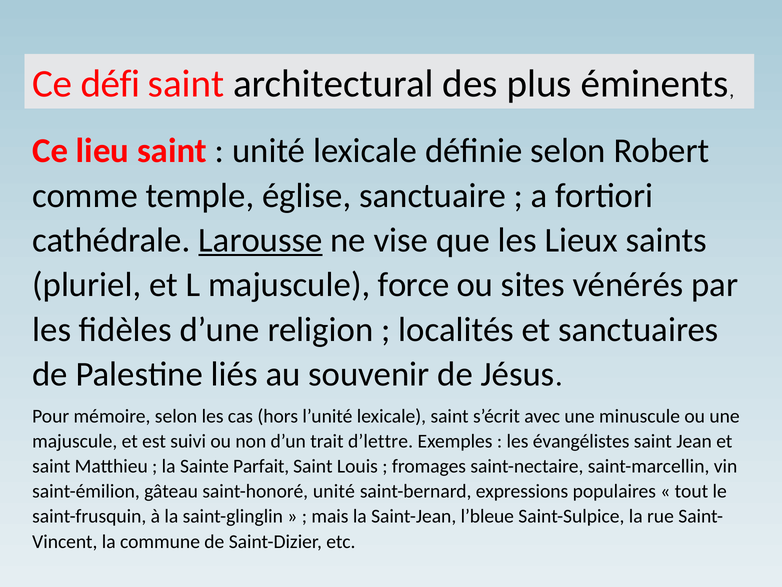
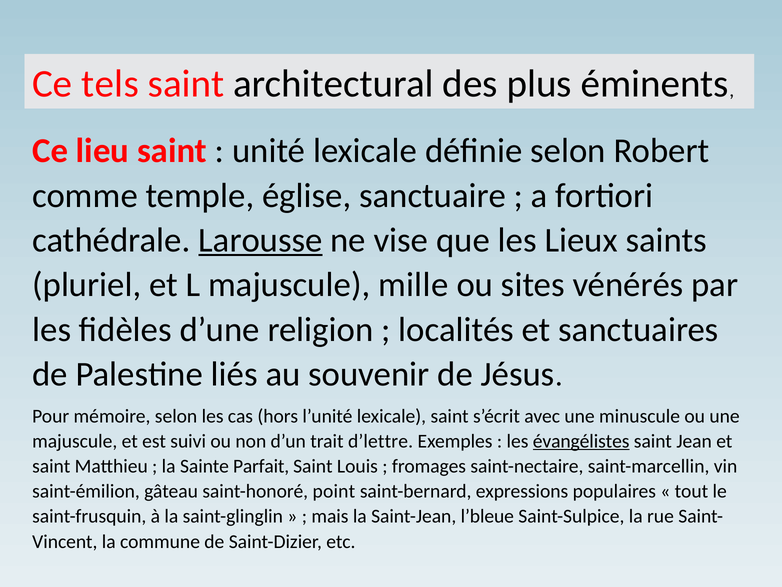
défi: défi -> tels (110, 84)
force: force -> mille (413, 285)
évangélistes underline: none -> present (581, 441)
saint-honoré unité: unité -> point (334, 491)
